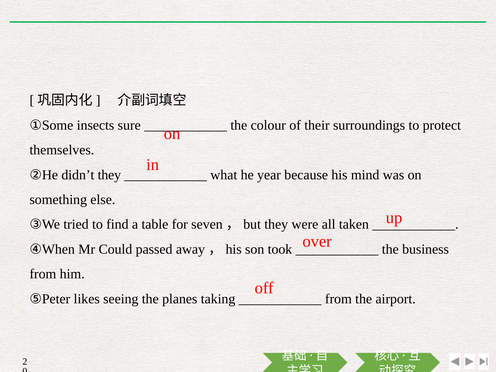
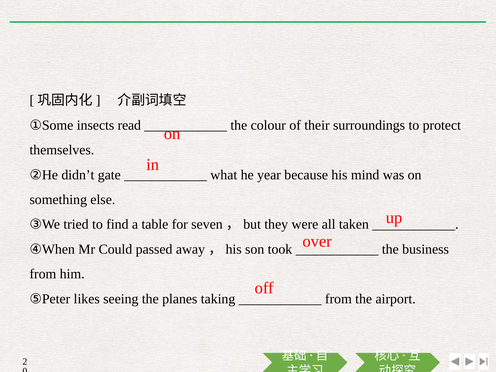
sure: sure -> read (129, 125)
didn’t they: they -> gate (109, 175)
